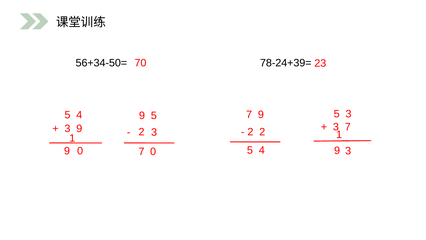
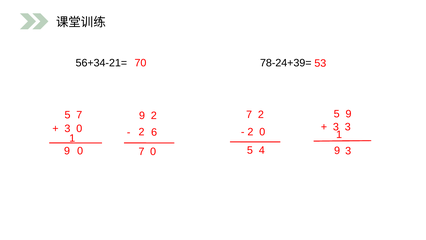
56+34-50=: 56+34-50= -> 56+34-21= (101, 63)
23: 23 -> 53 (320, 63)
5 3: 3 -> 9 (349, 114)
9: 9 -> 2 (261, 114)
5 4: 4 -> 7 (79, 115)
5: 5 -> 2 (154, 115)
3 7: 7 -> 3 (348, 127)
9: 9 -> 0 (79, 129)
2: 2 -> 0 (262, 132)
3: 3 -> 6 (154, 132)
